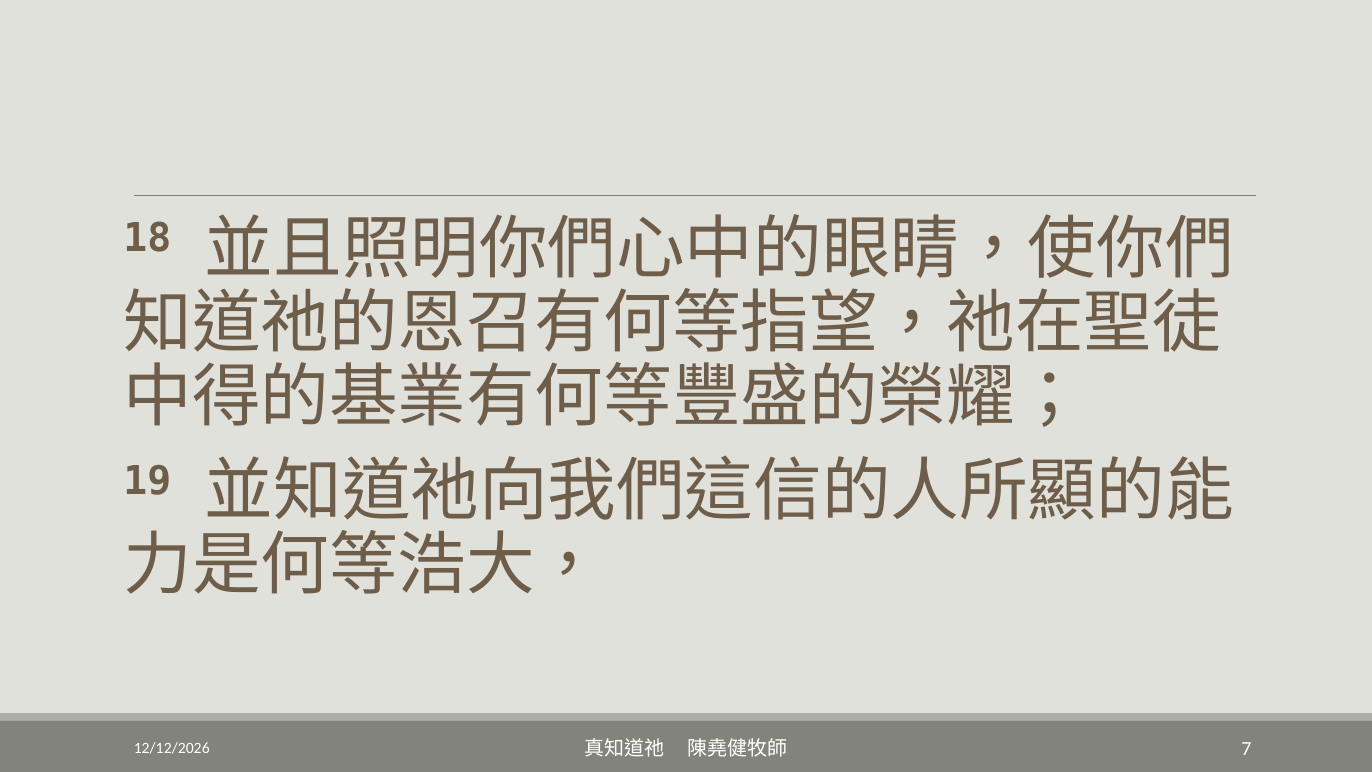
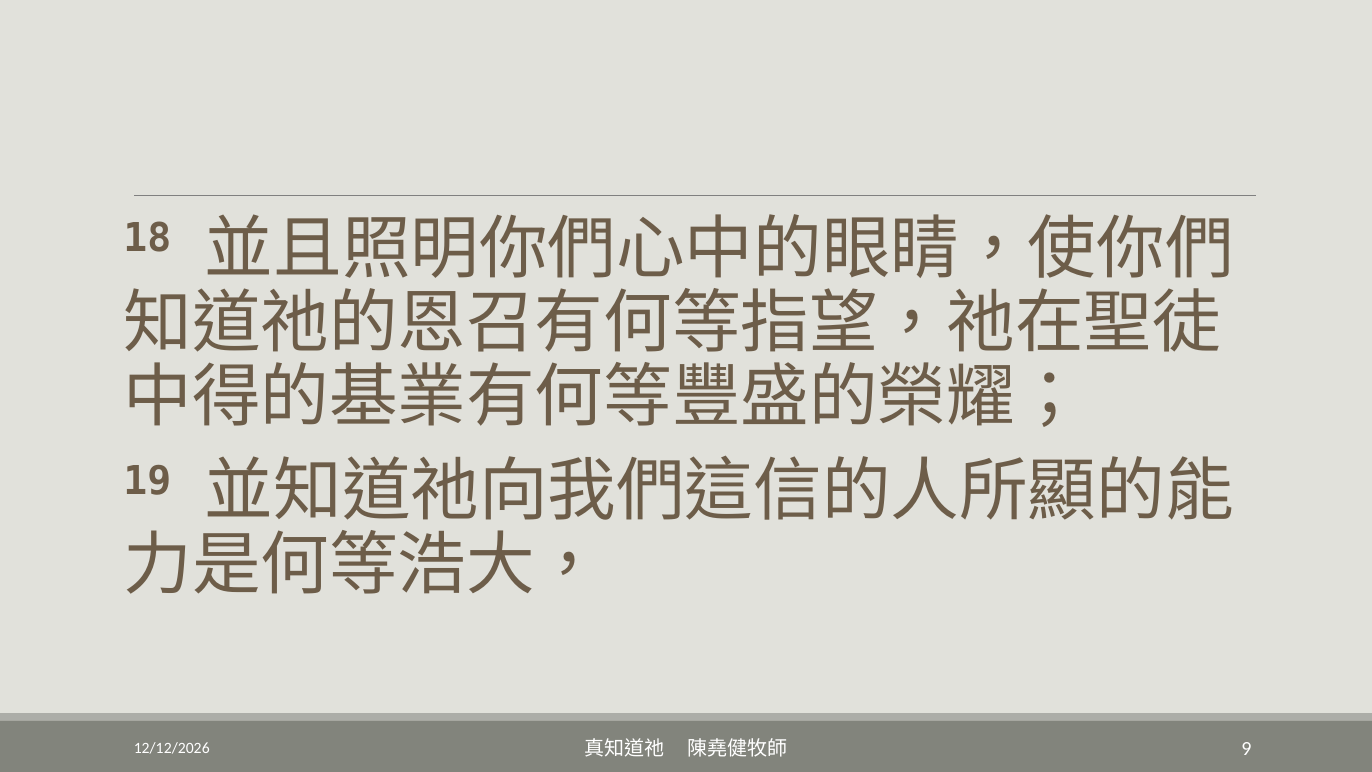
7: 7 -> 9 (1246, 749)
